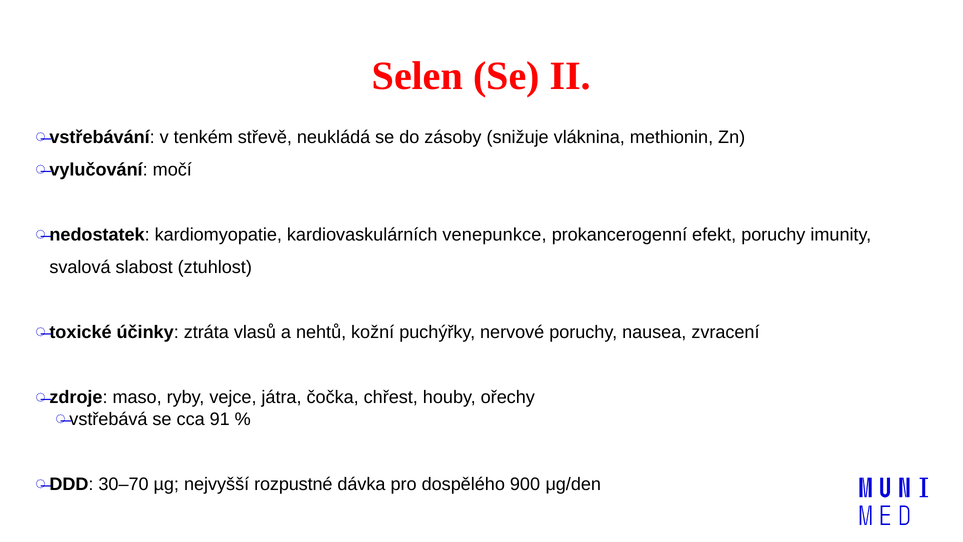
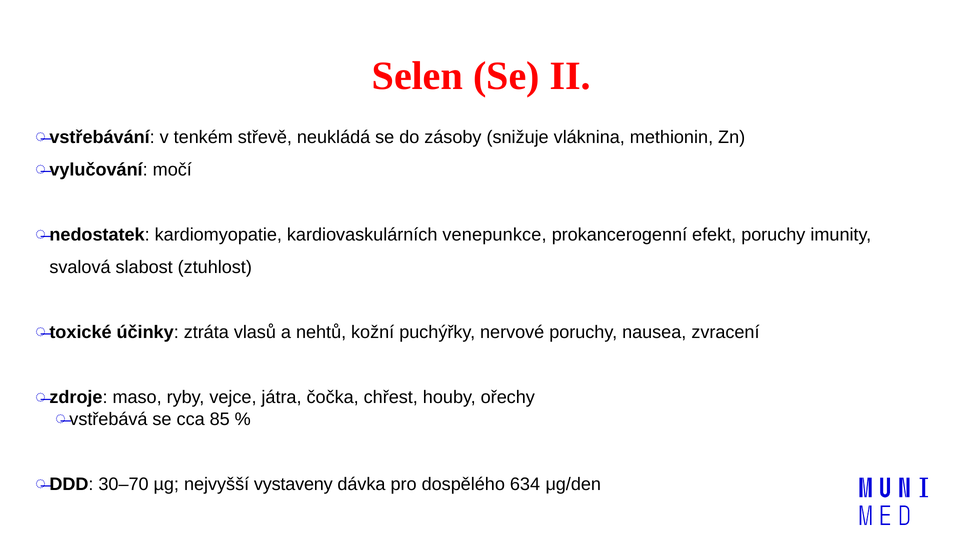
91: 91 -> 85 (220, 419)
rozpustné: rozpustné -> vystaveny (293, 484)
900: 900 -> 634 (525, 484)
